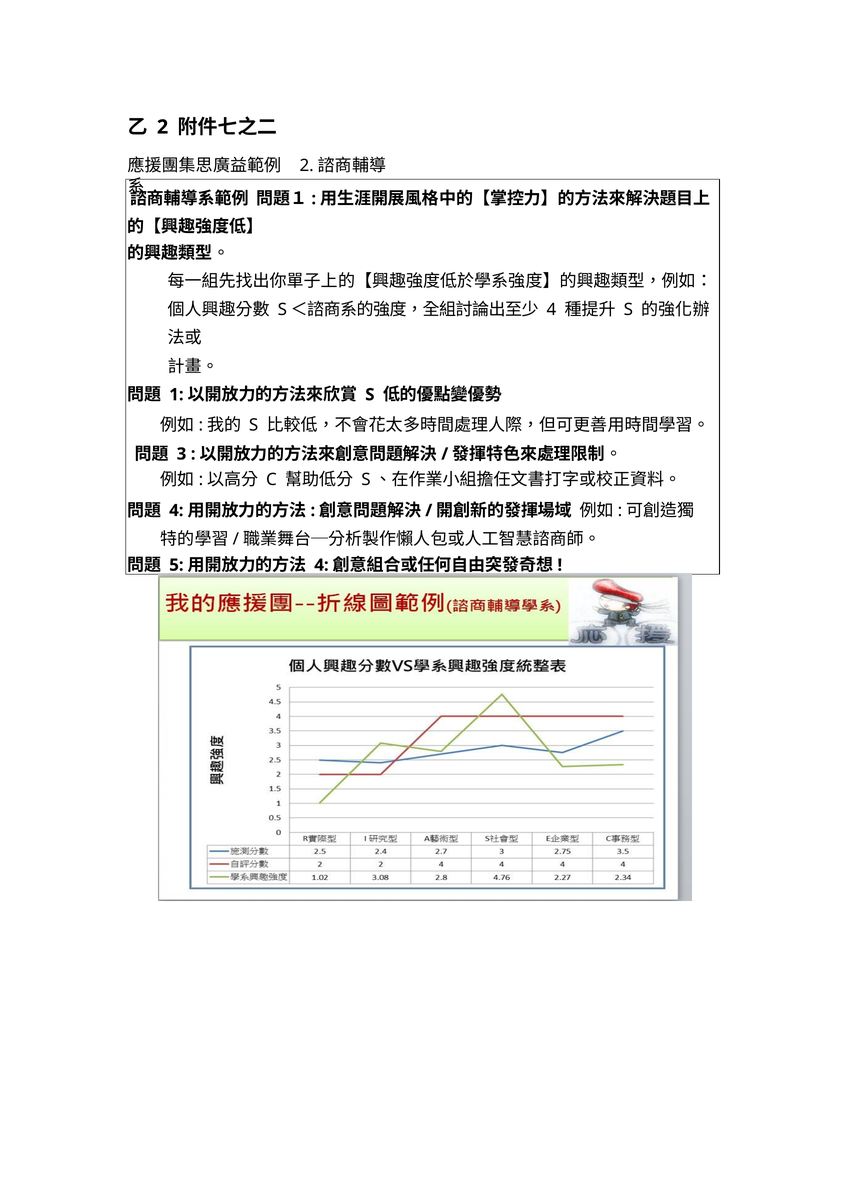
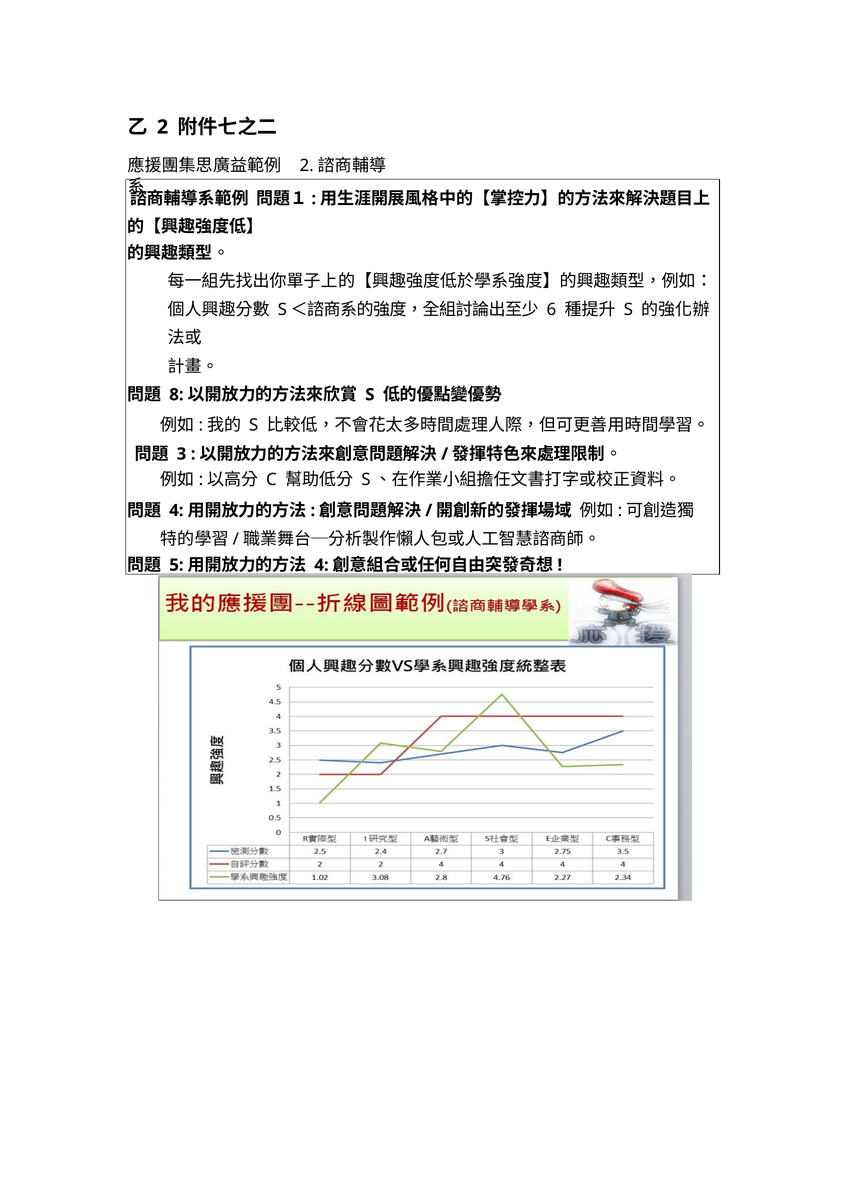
4: 4 -> 6 (551, 310)
1: 1 -> 8 (176, 395)
